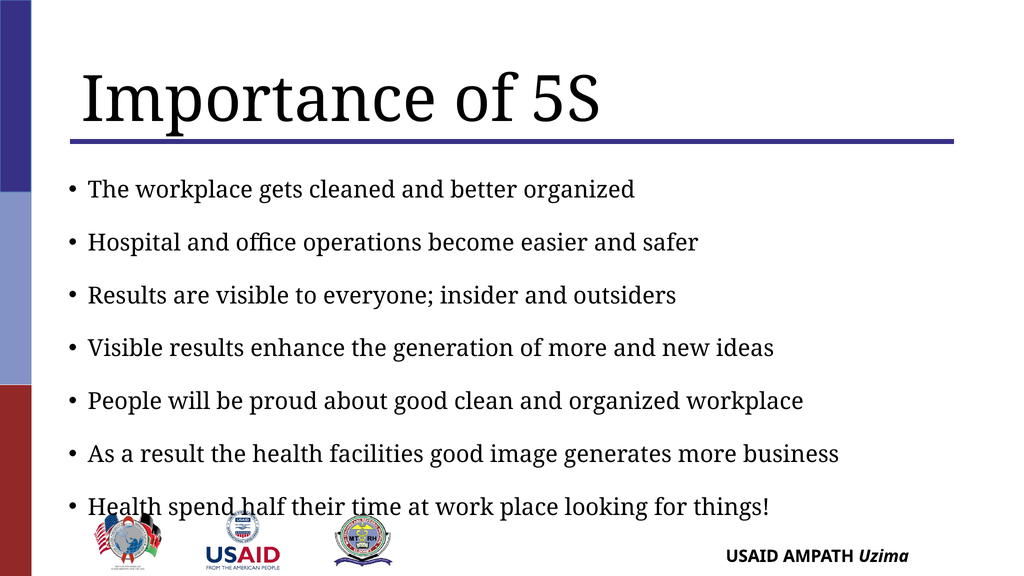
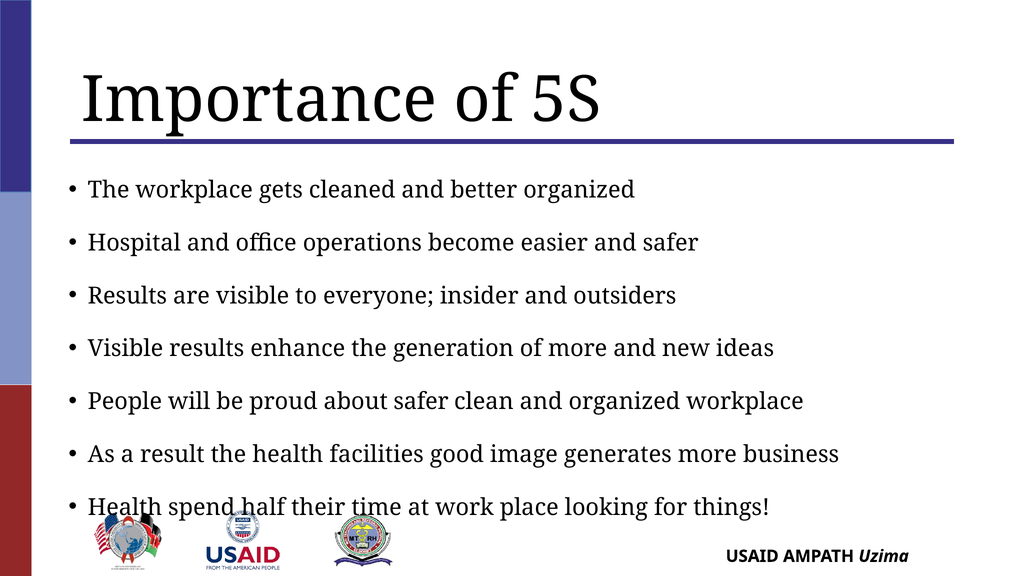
about good: good -> safer (421, 402)
